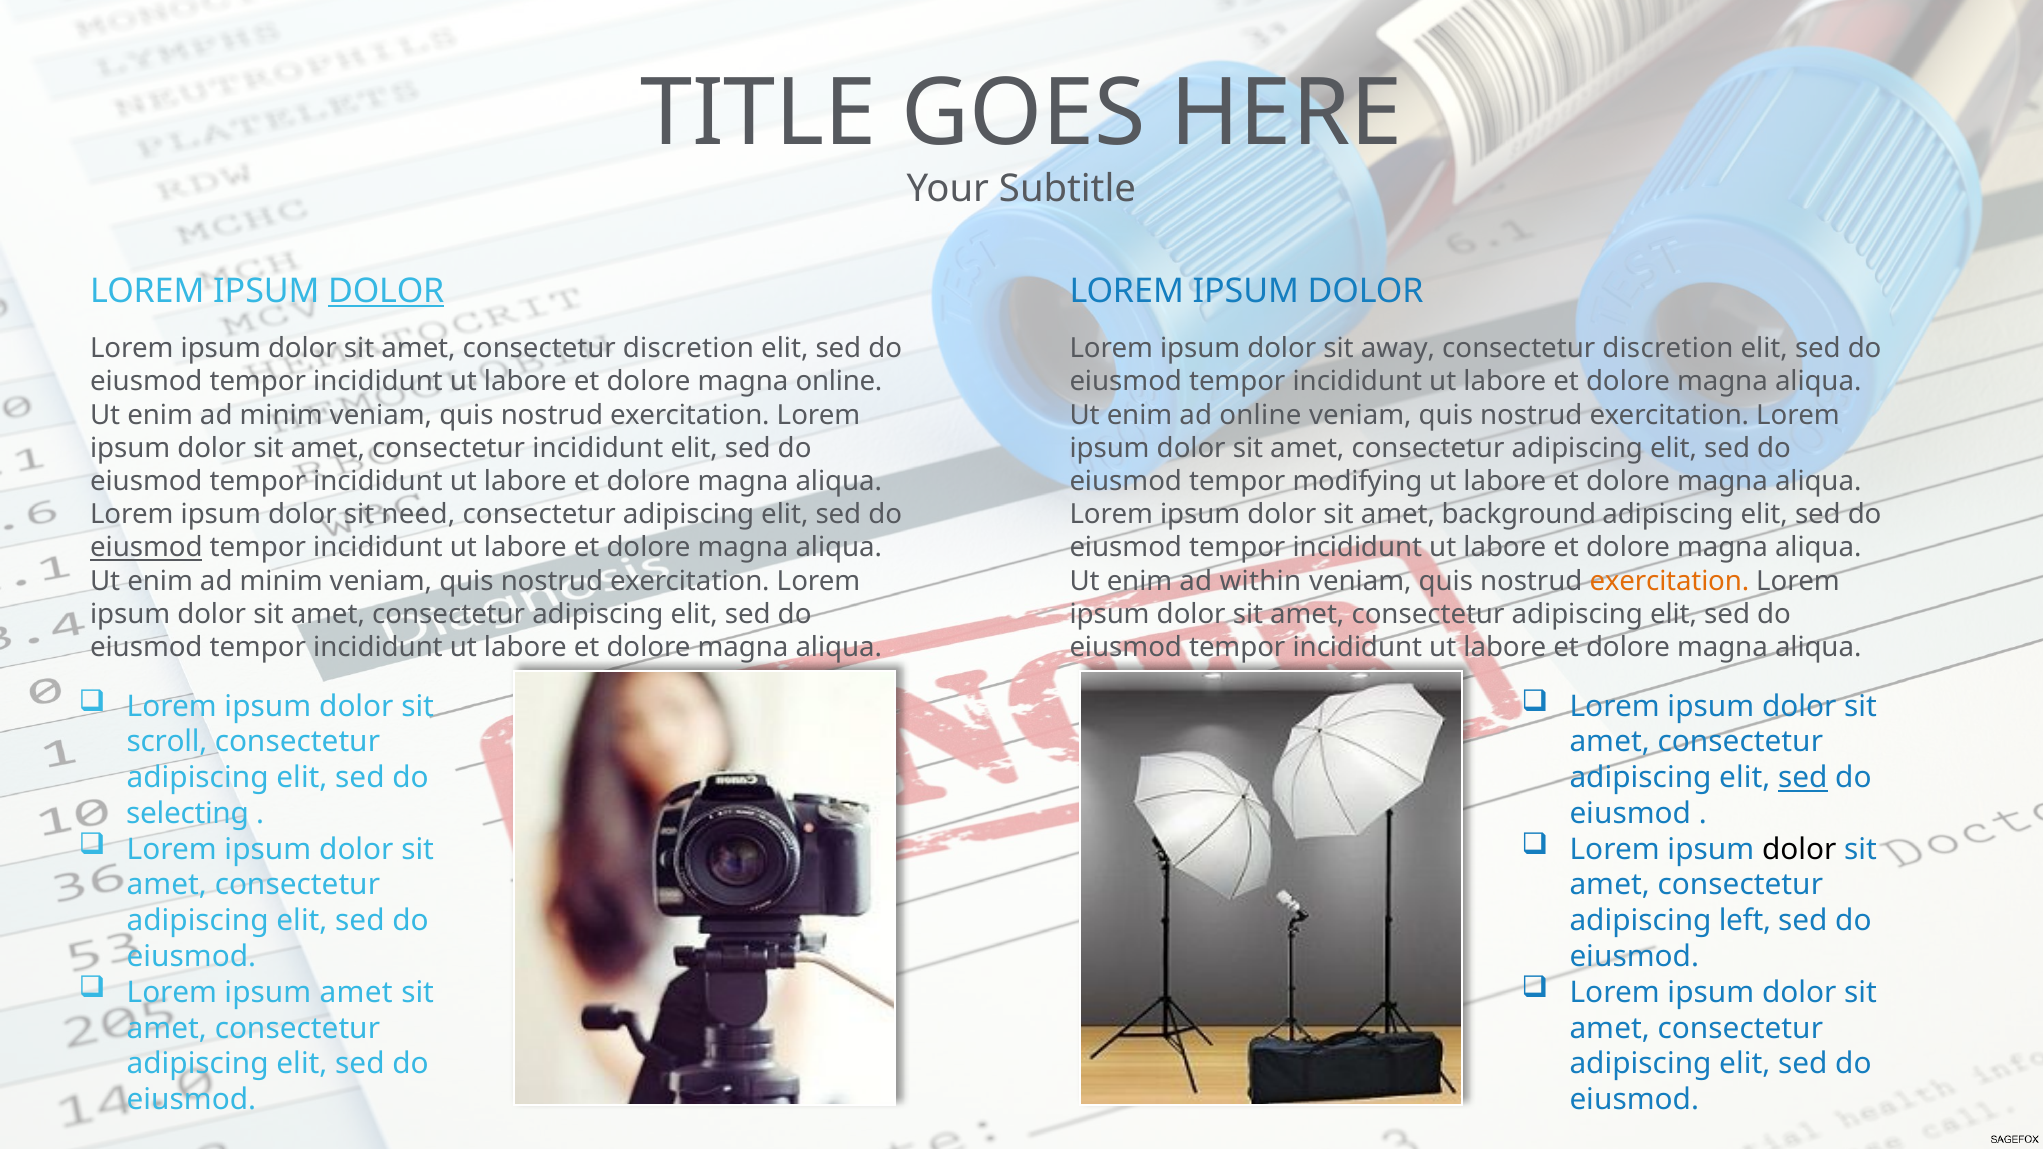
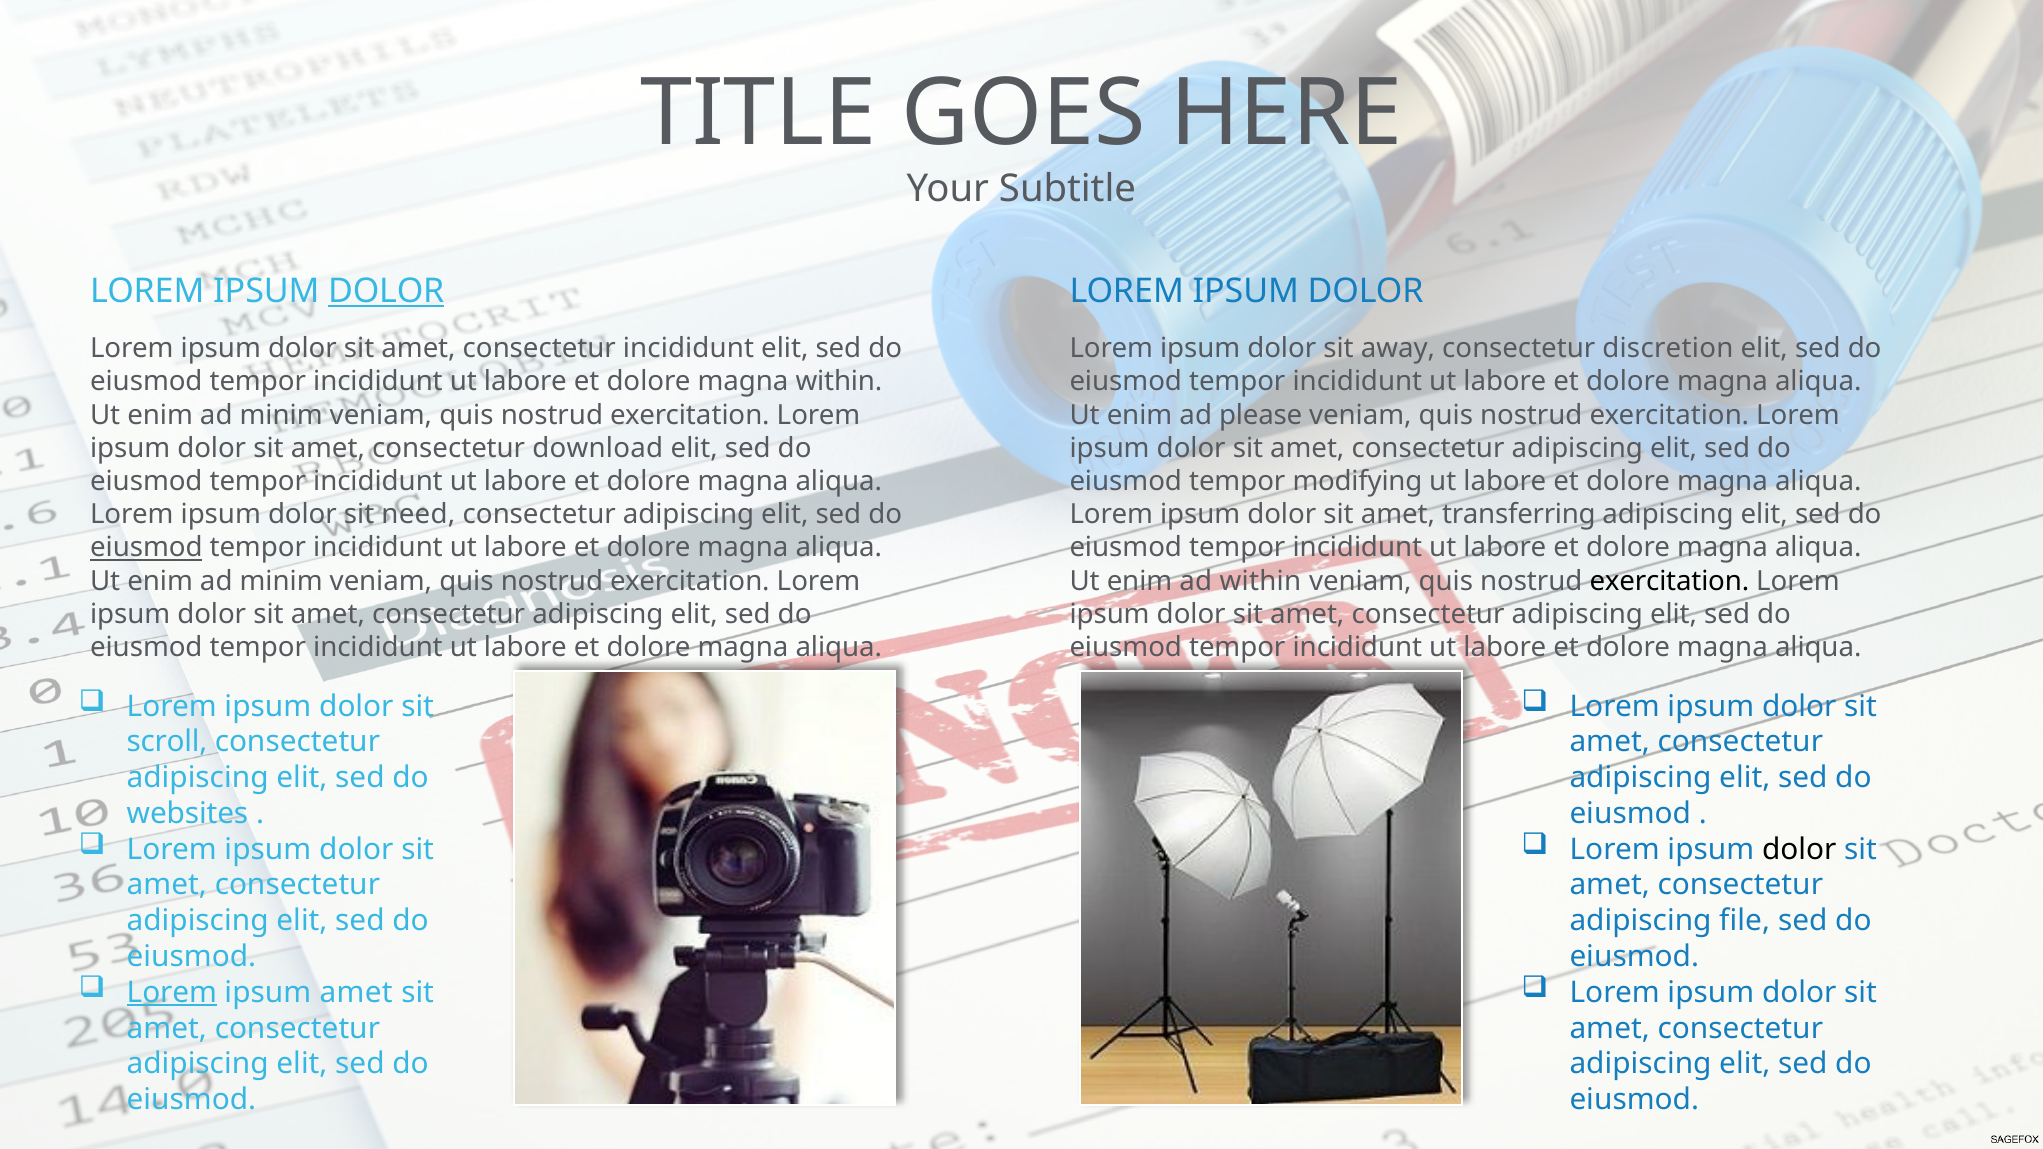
amet consectetur discretion: discretion -> incididunt (688, 348)
magna online: online -> within (839, 382)
ad online: online -> please (1261, 415)
consectetur incididunt: incididunt -> download (598, 448)
background: background -> transferring (1519, 515)
exercitation colour: orange -> black (1669, 581)
sed underline: present -> none (1803, 778)
selecting: selecting -> websites (188, 814)
left: left -> file (1745, 921)
Lorem underline: none -> present (172, 993)
